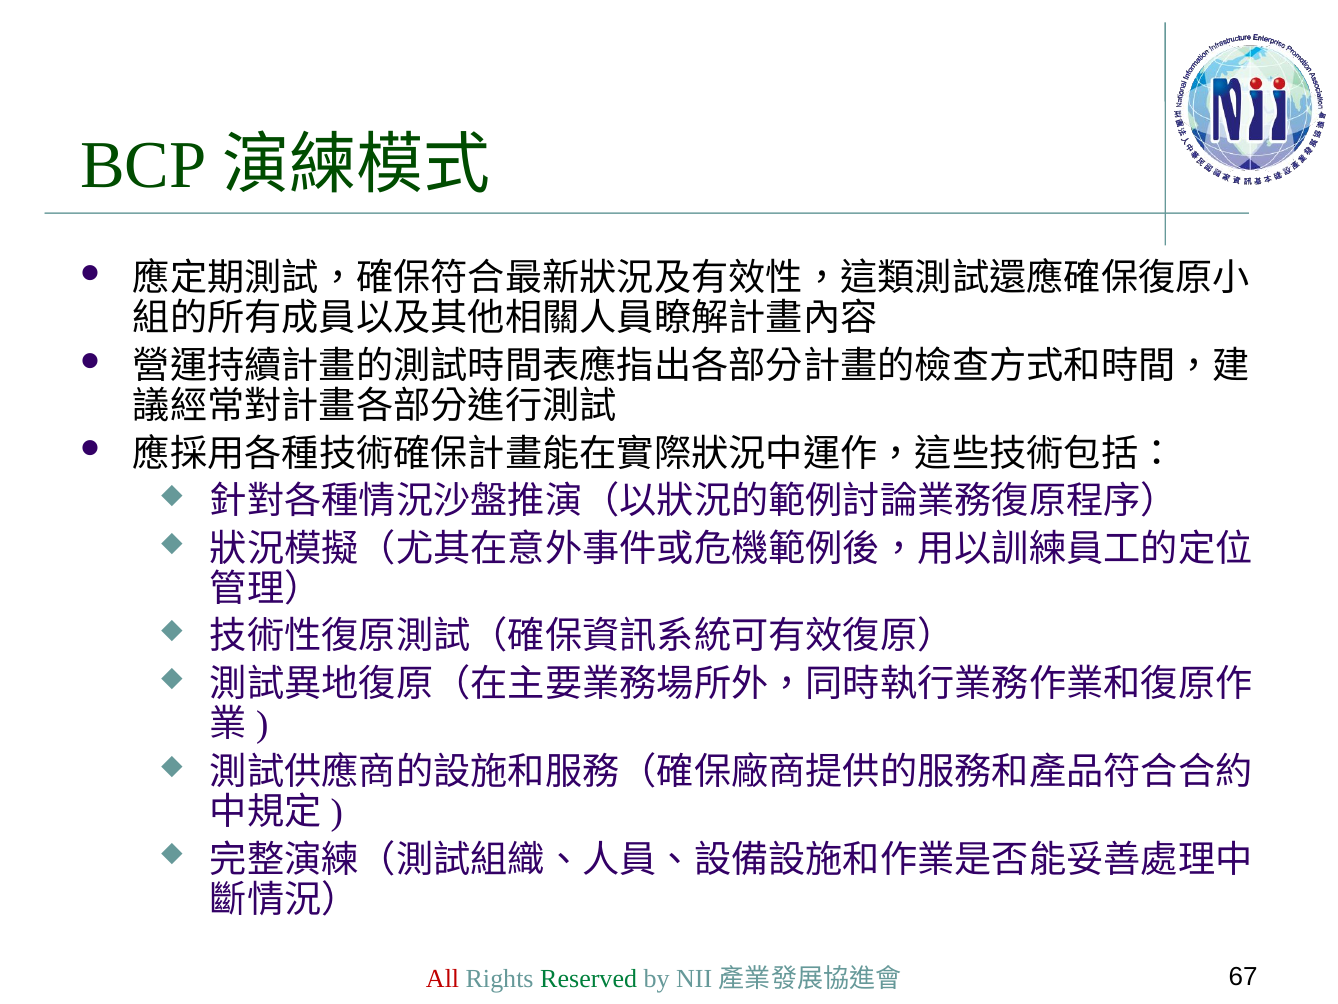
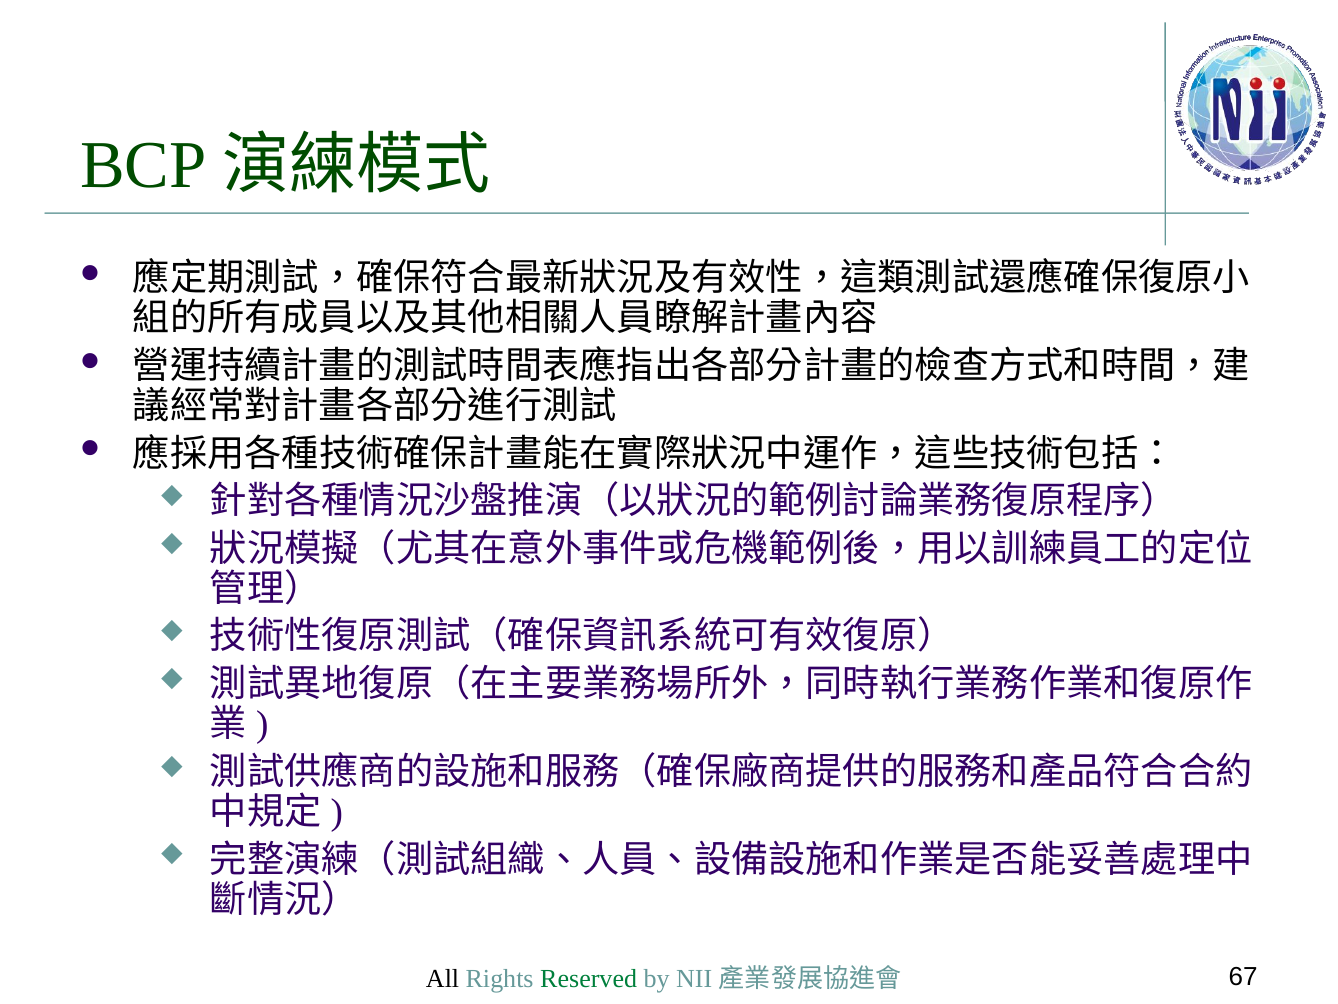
All colour: red -> black (443, 979)
